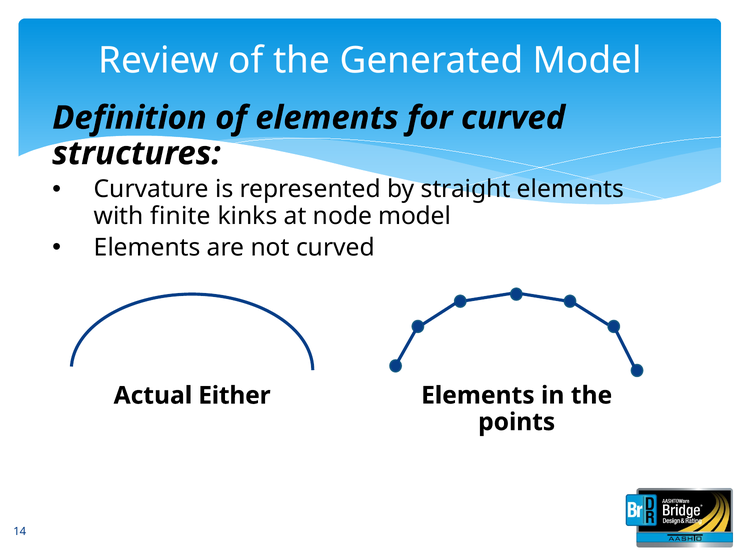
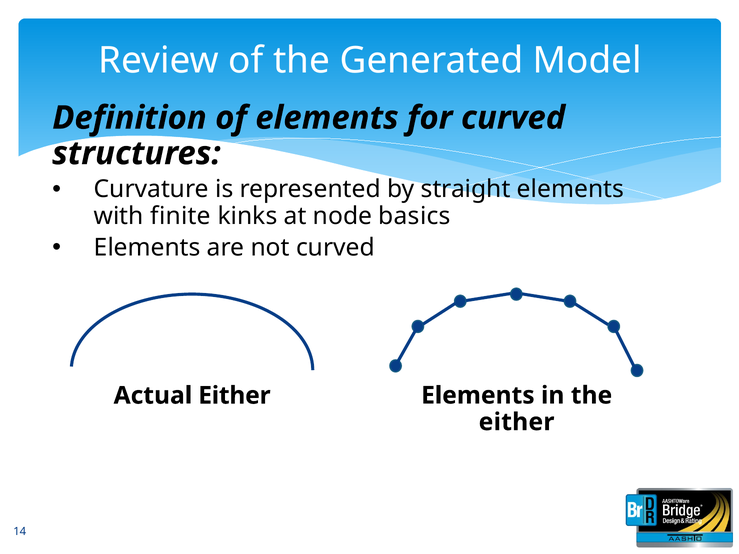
node model: model -> basics (414, 216)
points: points -> either (517, 422)
